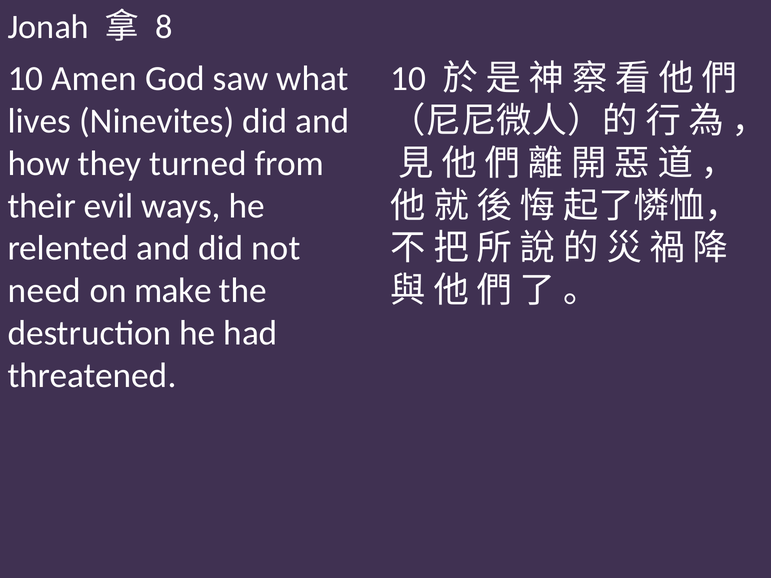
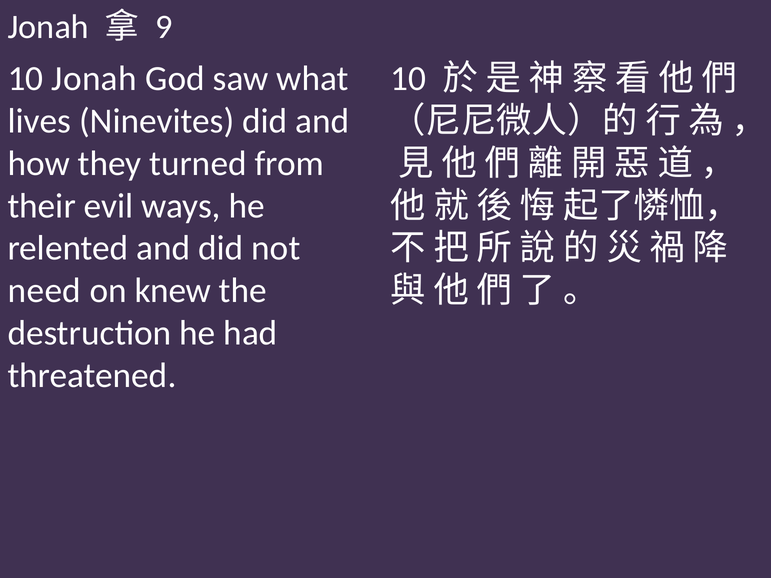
8: 8 -> 9 (164, 27)
10 Amen: Amen -> Jonah (94, 79)
make: make -> knew (173, 291)
